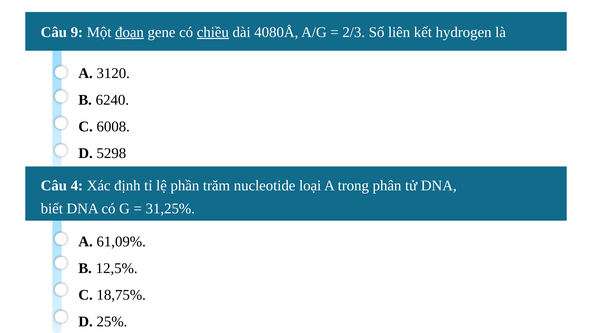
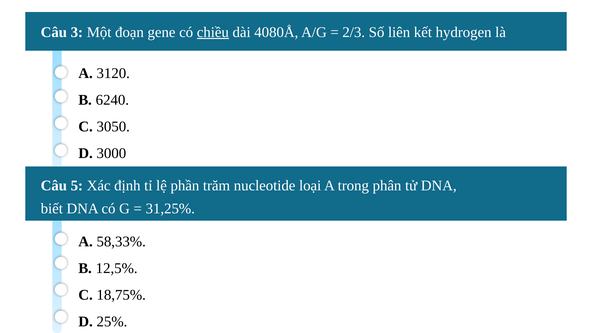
9: 9 -> 3 (77, 32)
đoạn underline: present -> none (129, 32)
6008: 6008 -> 3050 (113, 127)
5298: 5298 -> 3000 (111, 153)
4: 4 -> 5 (77, 186)
61,09%: 61,09% -> 58,33% (121, 242)
